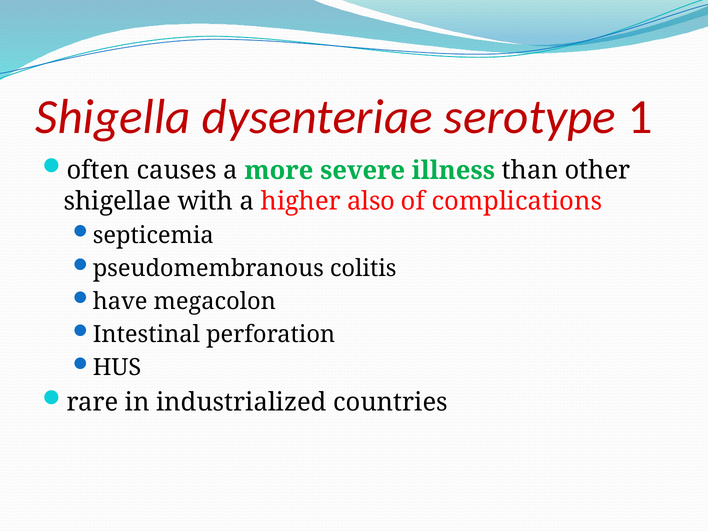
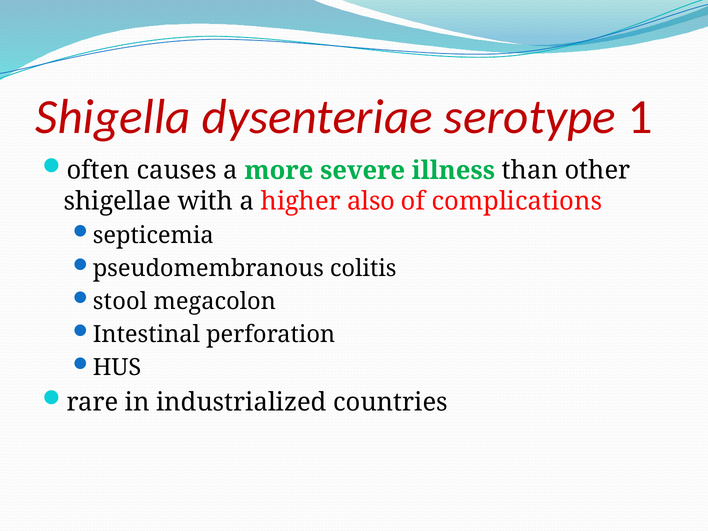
have: have -> stool (120, 301)
